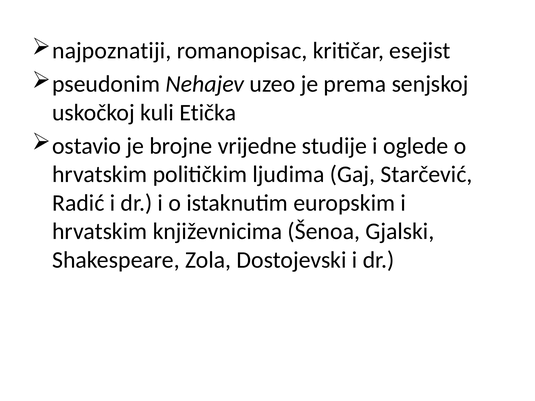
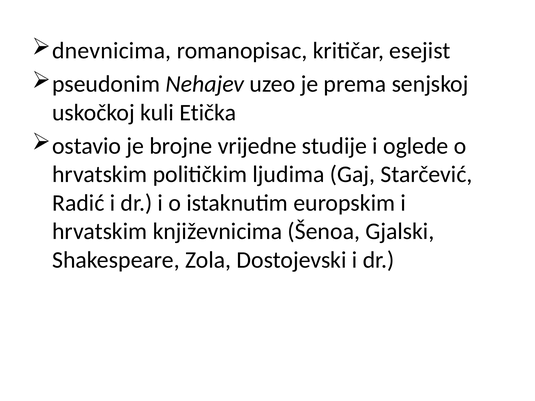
najpoznatiji: najpoznatiji -> dnevnicima (112, 51)
